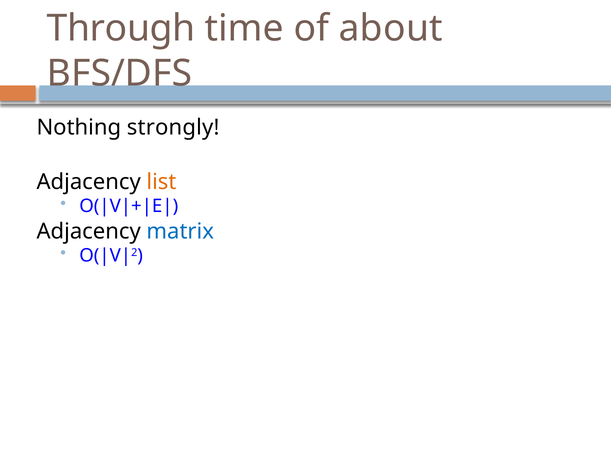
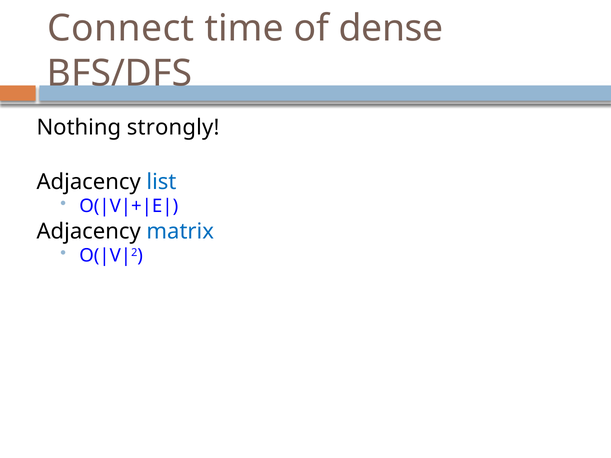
Through: Through -> Connect (121, 29)
about: about -> dense (391, 29)
list colour: orange -> blue (161, 182)
